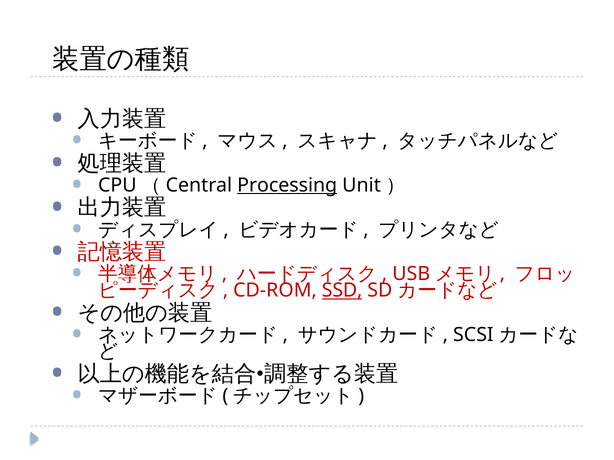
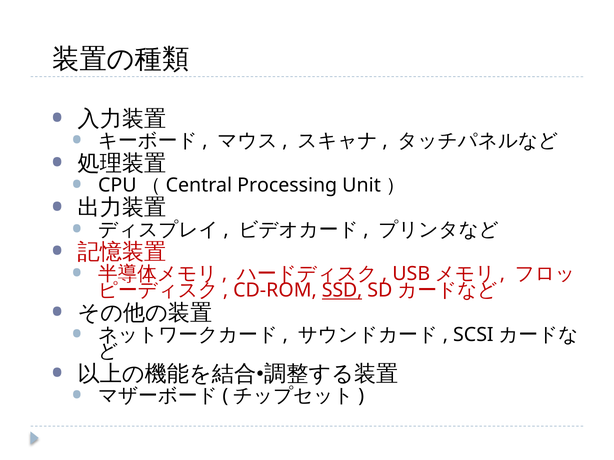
Processing underline: present -> none (287, 185)
